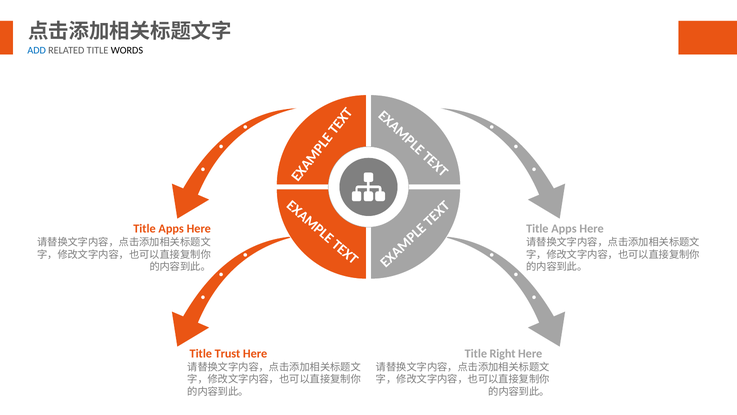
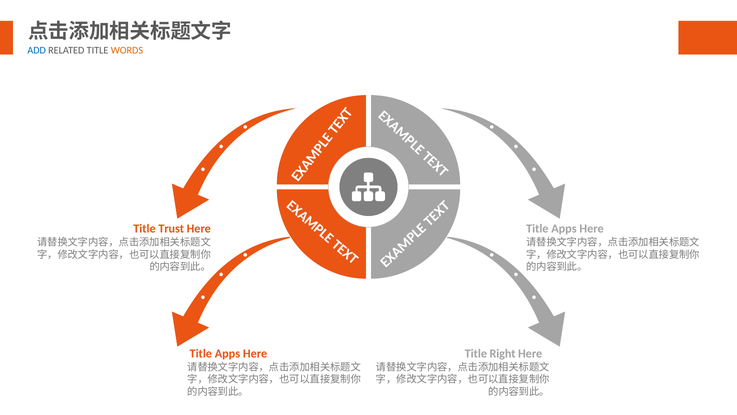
WORDS colour: black -> orange (127, 50)
Apps: Apps -> Trust (171, 229)
Trust: Trust -> Apps (227, 353)
